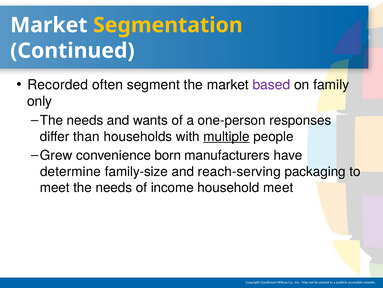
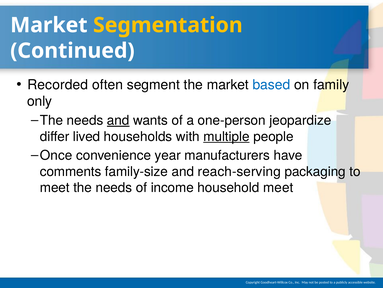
based colour: purple -> blue (271, 85)
and underline: none -> present (118, 120)
responses: responses -> jeopardize (300, 120)
than: than -> lived (87, 136)
Grew: Grew -> Once (56, 155)
born: born -> year (168, 155)
determine: determine -> comments (71, 171)
